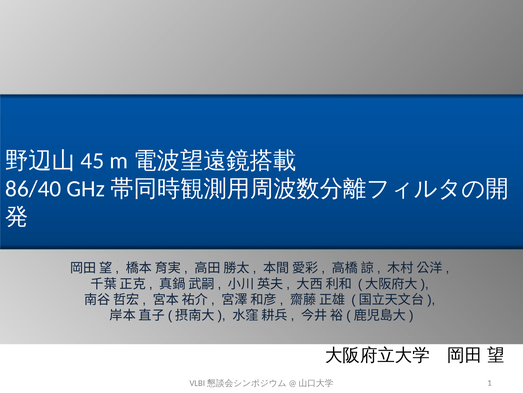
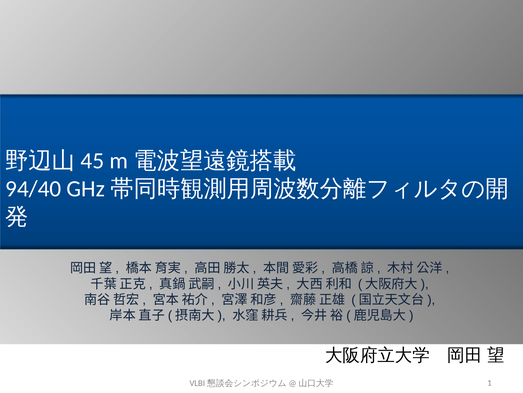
86/40: 86/40 -> 94/40 (33, 188)
